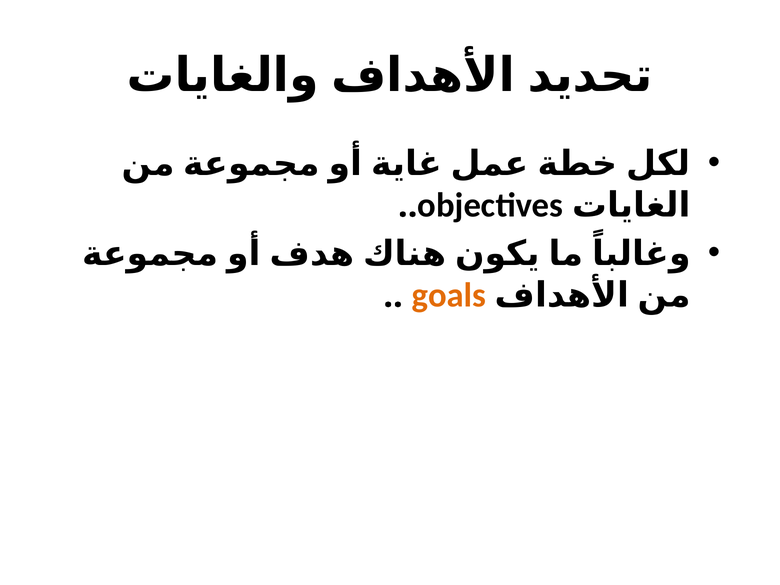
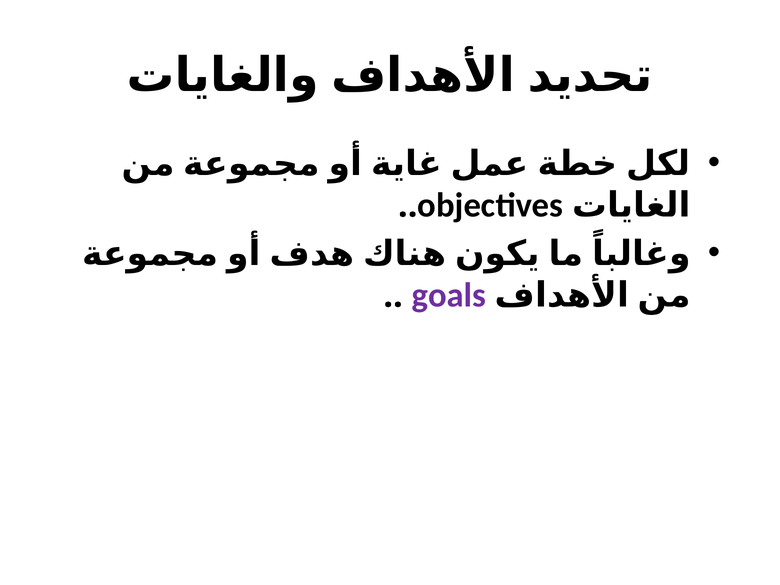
goals colour: orange -> purple (449, 295)
